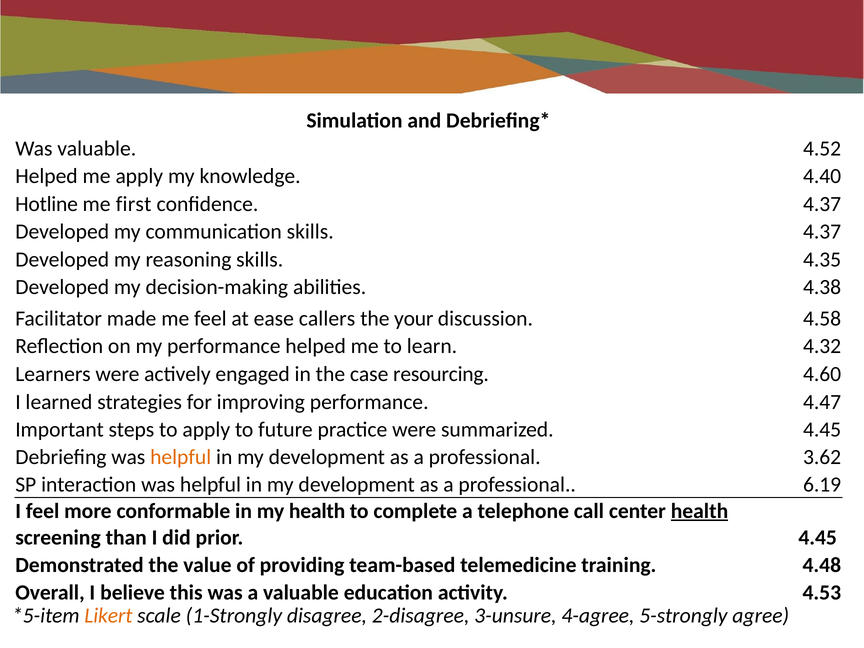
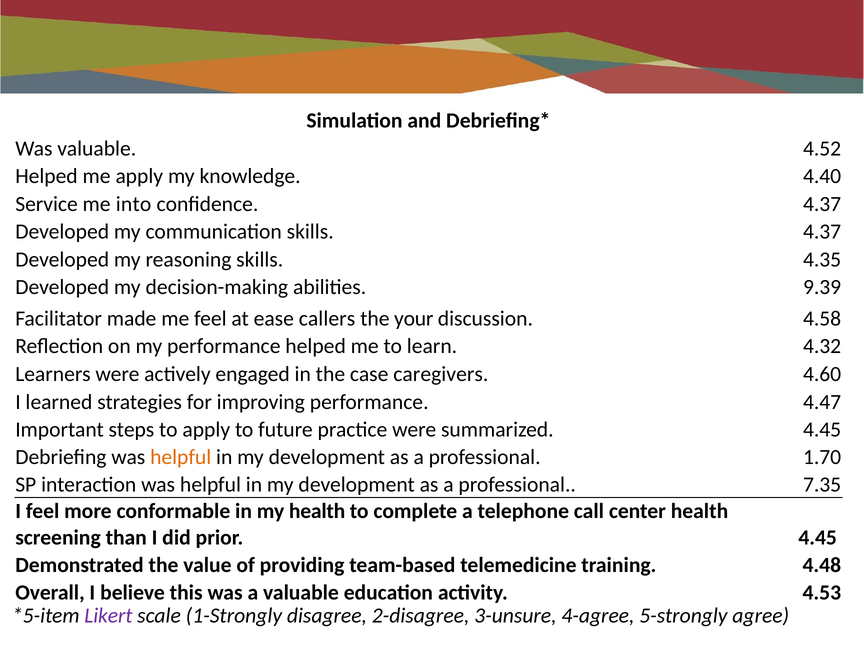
Hotline: Hotline -> Service (47, 204)
first: first -> into (134, 204)
4.38: 4.38 -> 9.39 (822, 287)
resourcing: resourcing -> caregivers (441, 374)
3.62: 3.62 -> 1.70 (822, 457)
6.19: 6.19 -> 7.35 (822, 484)
health underline: present -> none (699, 511)
Likert colour: orange -> purple (108, 616)
